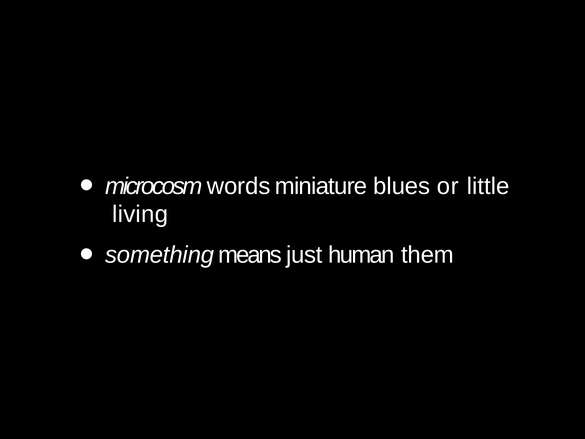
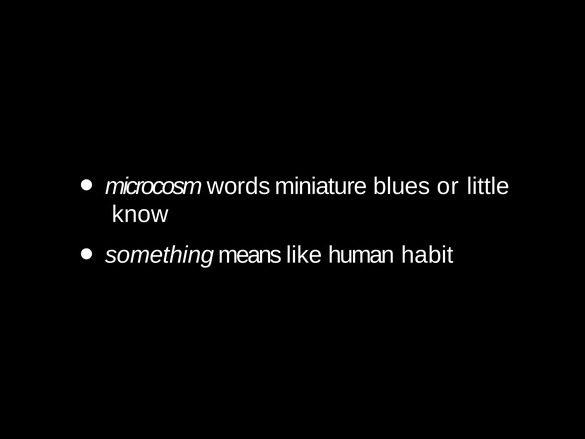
living: living -> know (140, 214)
just: just -> like (304, 255)
them: them -> habit (427, 255)
